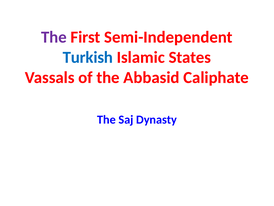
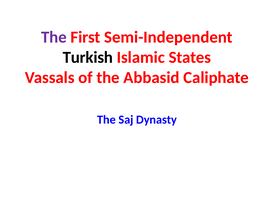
Turkish colour: blue -> black (88, 57)
